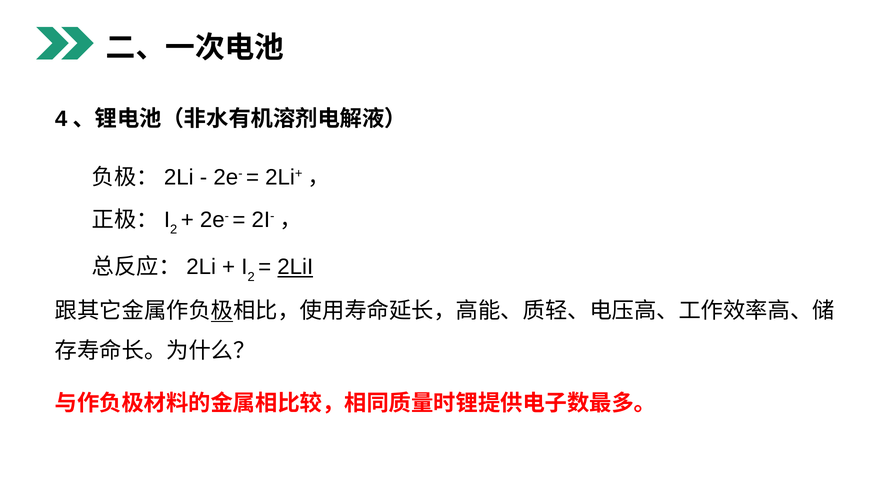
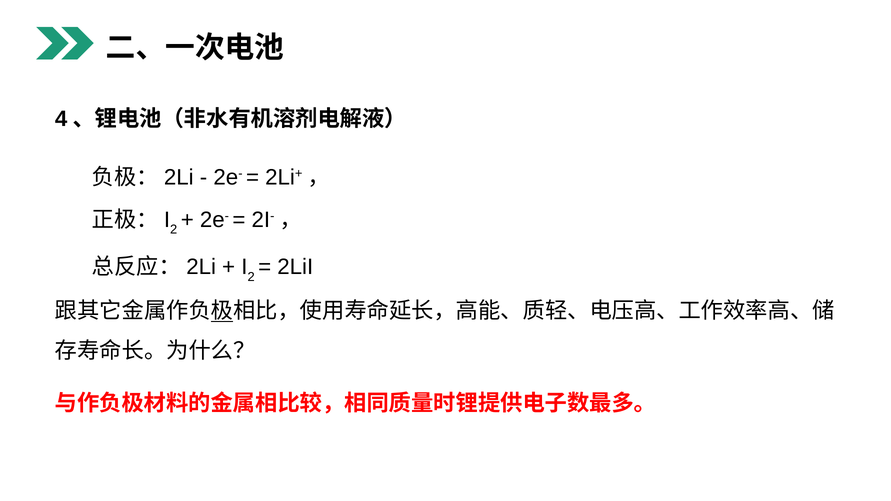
2LiI underline: present -> none (295, 267)
